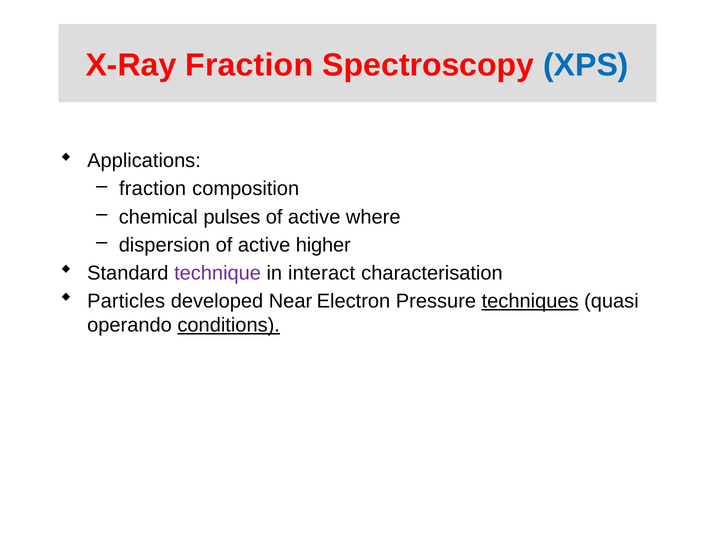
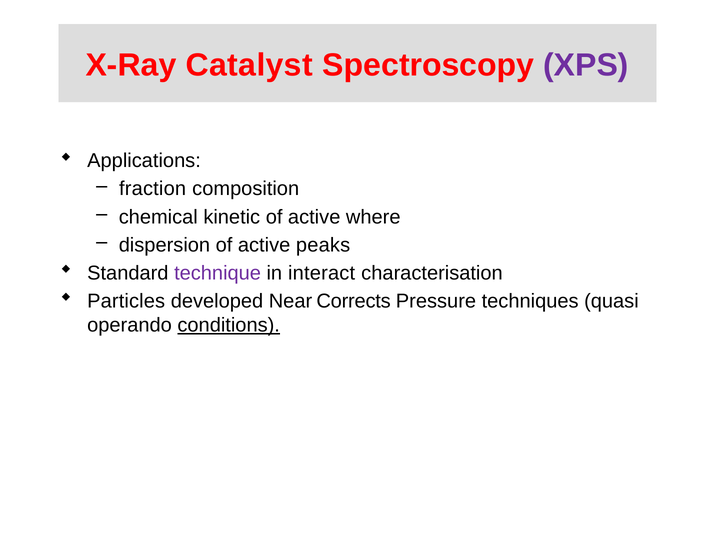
X-Ray Fraction: Fraction -> Catalyst (249, 65)
XPS colour: blue -> purple (586, 65)
pulses: pulses -> kinetic (232, 217)
higher: higher -> peaks (323, 245)
Electron: Electron -> Corrects (354, 301)
techniques underline: present -> none (530, 301)
